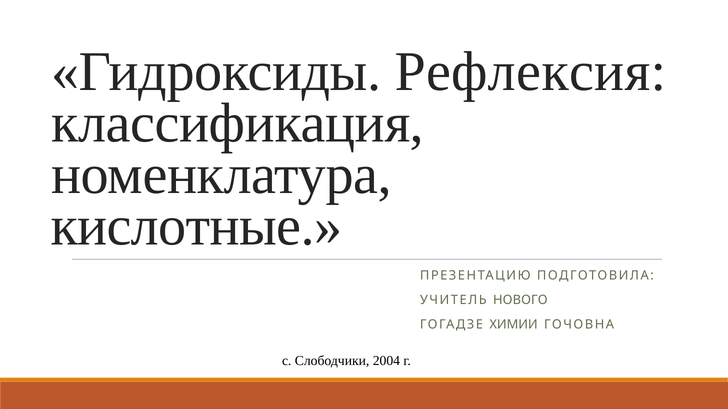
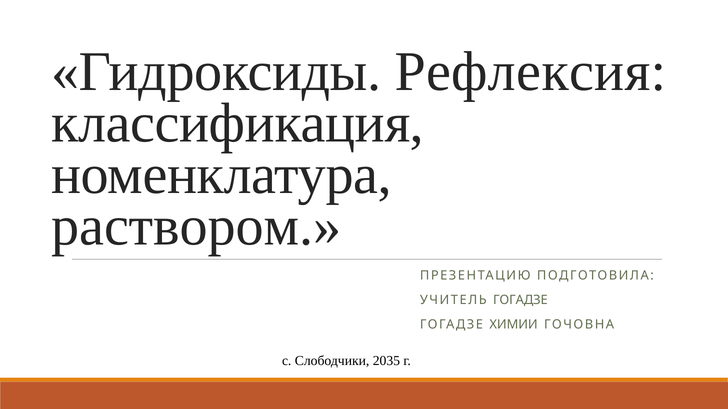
кислотные: кислотные -> раствором (196, 227)
УЧИТЕЛЬ НОВОГО: НОВОГО -> ГОГАДЗЕ (520, 300)
2004: 2004 -> 2035 (386, 361)
